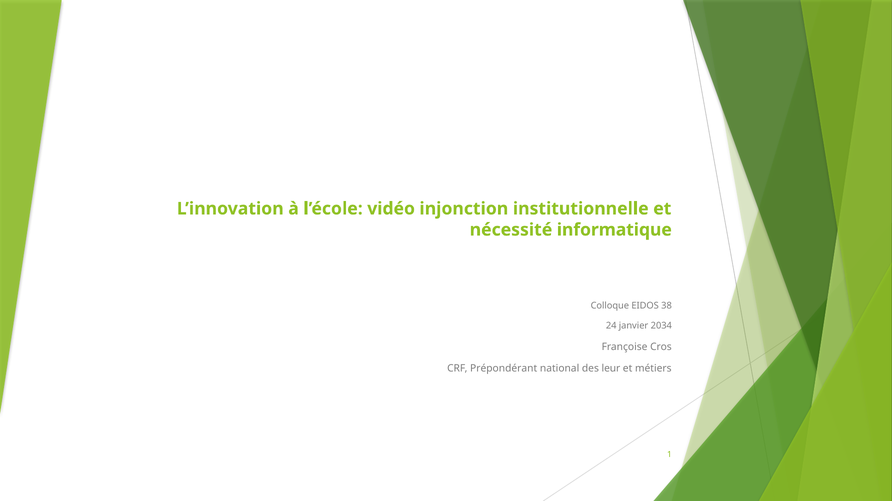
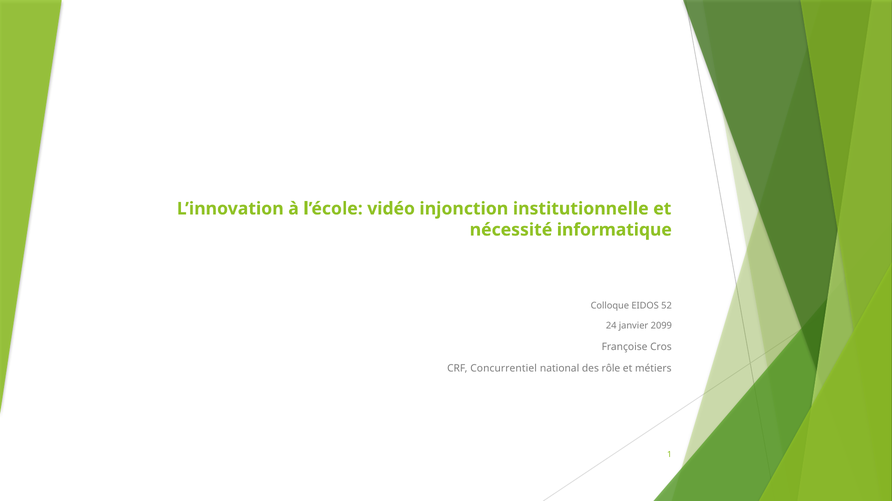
38: 38 -> 52 (667, 306)
2034: 2034 -> 2099 (661, 326)
Prépondérant: Prépondérant -> Concurrentiel (504, 369)
leur: leur -> rôle (611, 369)
